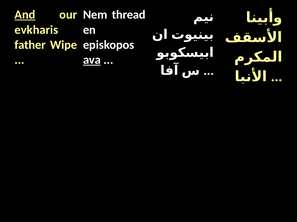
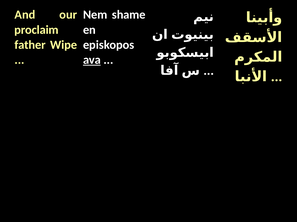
And underline: present -> none (25, 15)
thread: thread -> shame (129, 15)
evkharis: evkharis -> proclaim (36, 30)
